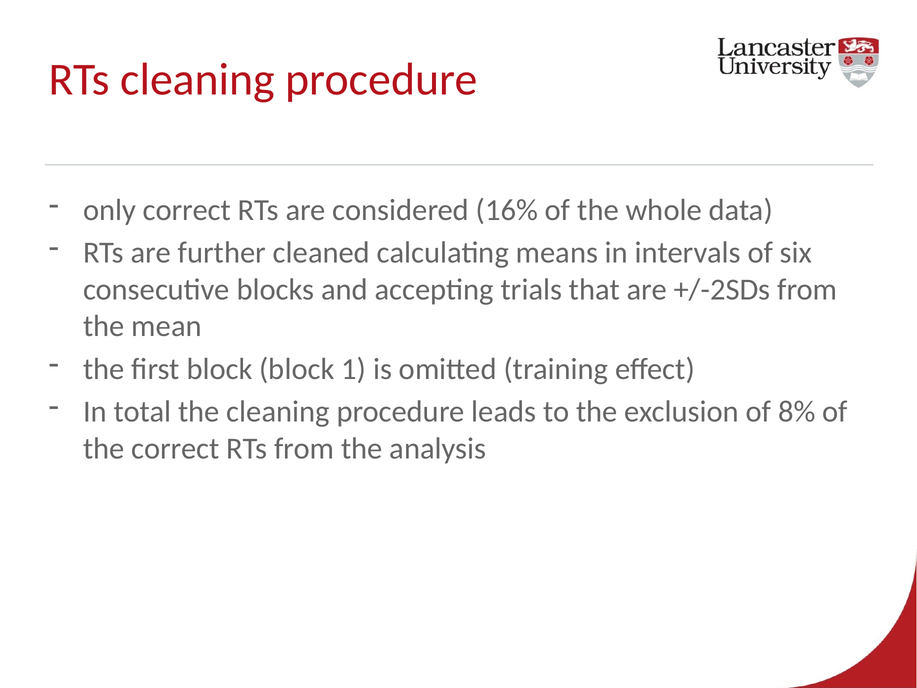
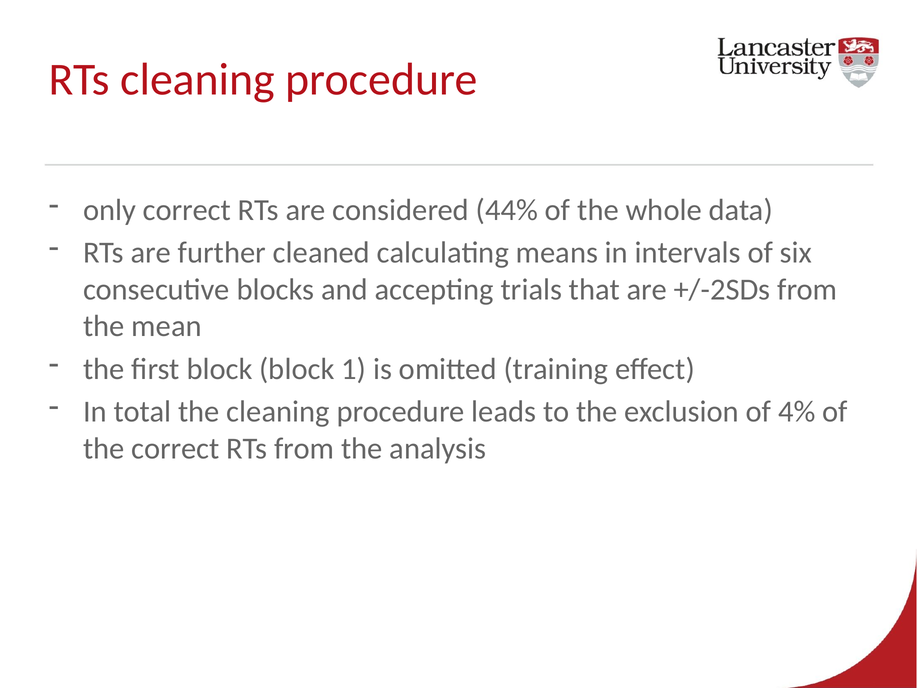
16%: 16% -> 44% (507, 210)
8%: 8% -> 4% (797, 412)
